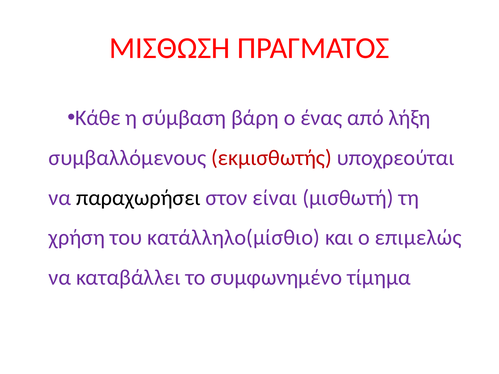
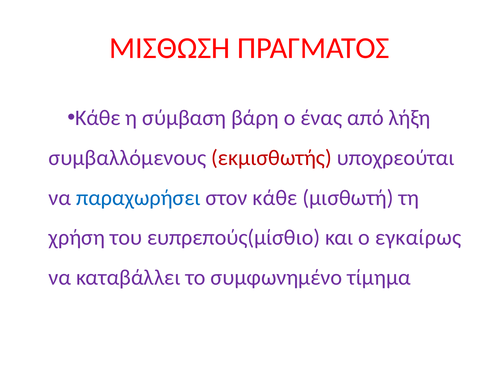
παραχωρήσει colour: black -> blue (138, 198)
στον είναι: είναι -> κάθε (275, 198)
κατάλληλο(μίσθιο: κατάλληλο(μίσθιο -> ευπρεπούς(μίσθιο (234, 238)
επιμελώς: επιμελώς -> εγκαίρως (418, 238)
